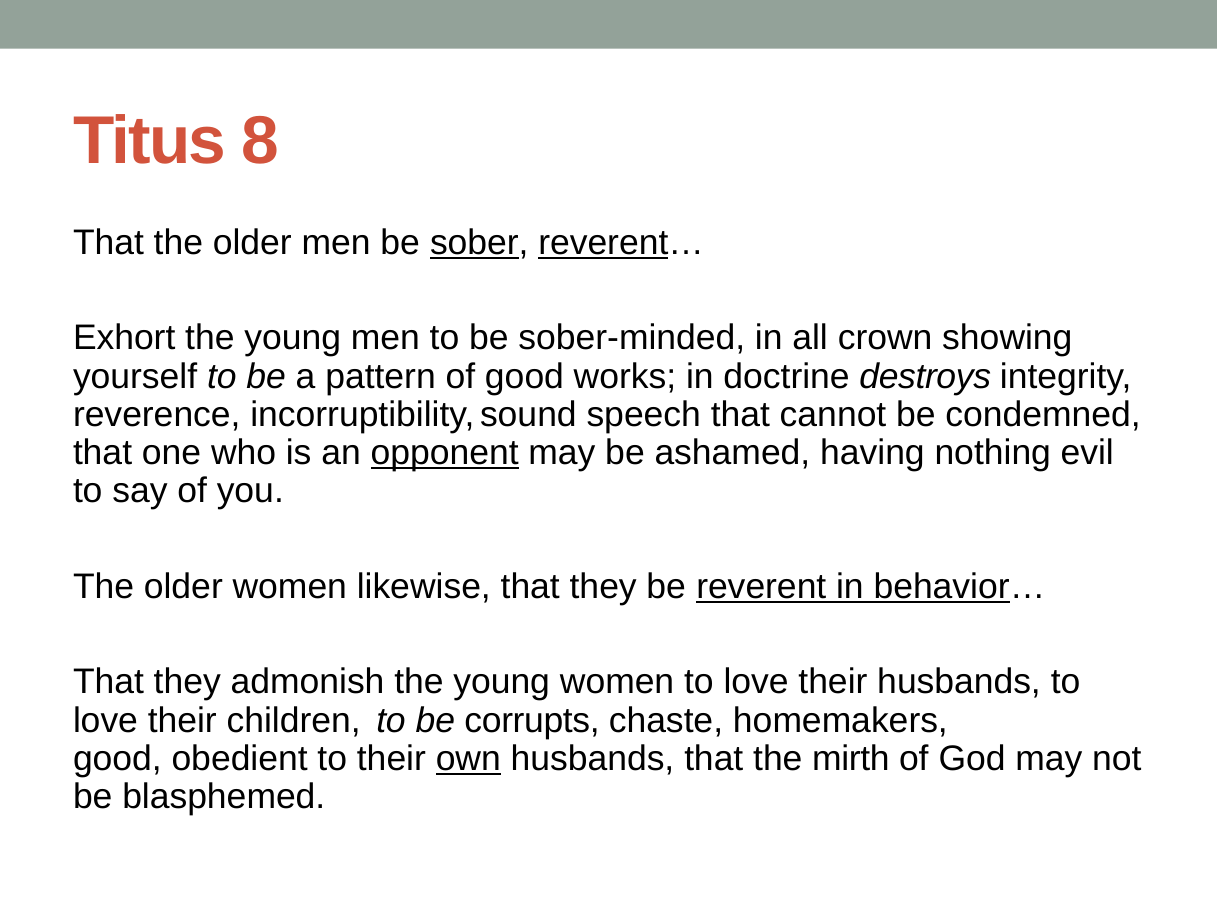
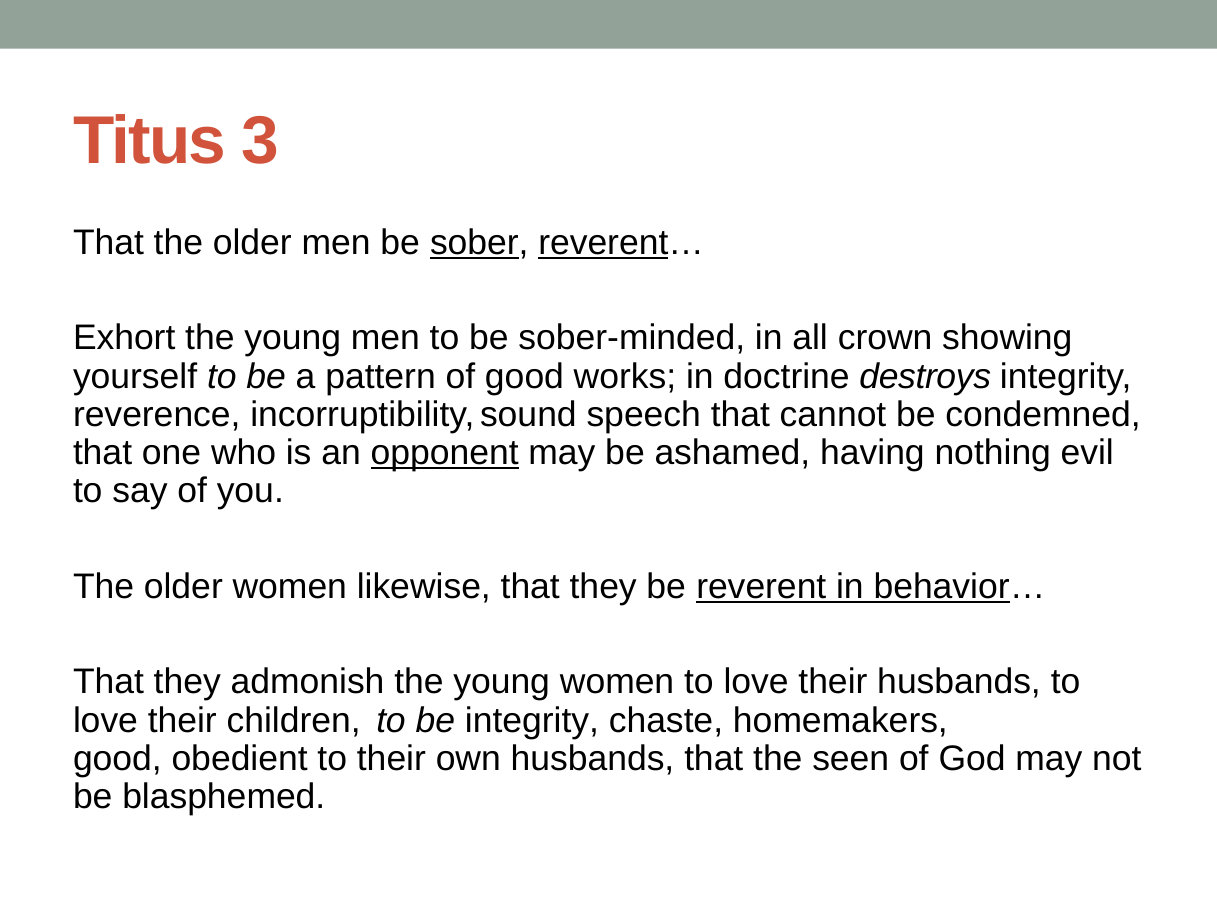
8: 8 -> 3 (260, 142)
be corrupts: corrupts -> integrity (532, 721)
own underline: present -> none (468, 759)
mirth: mirth -> seen (851, 759)
